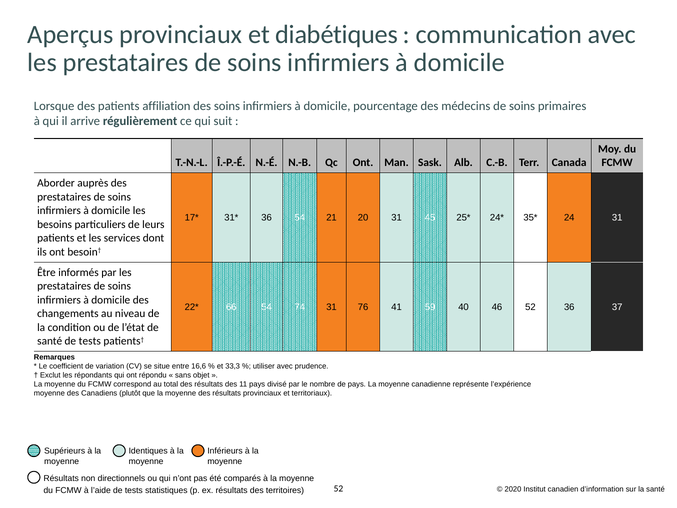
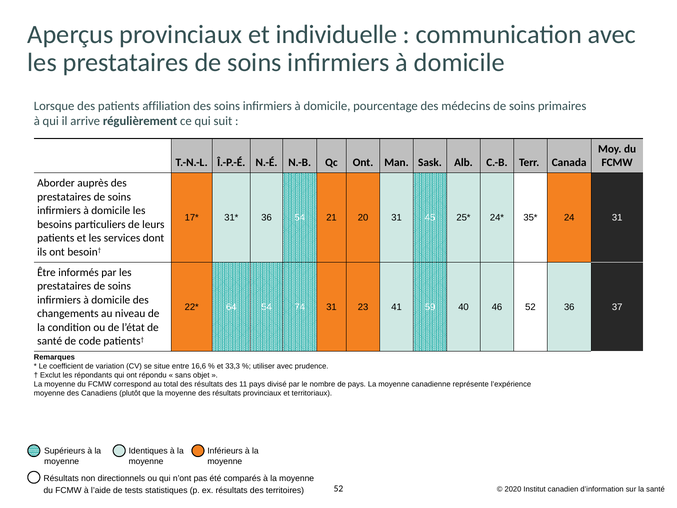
diabétiques: diabétiques -> individuelle (337, 35)
66: 66 -> 64 (231, 307)
76: 76 -> 23 (363, 307)
santé de tests: tests -> code (90, 341)
